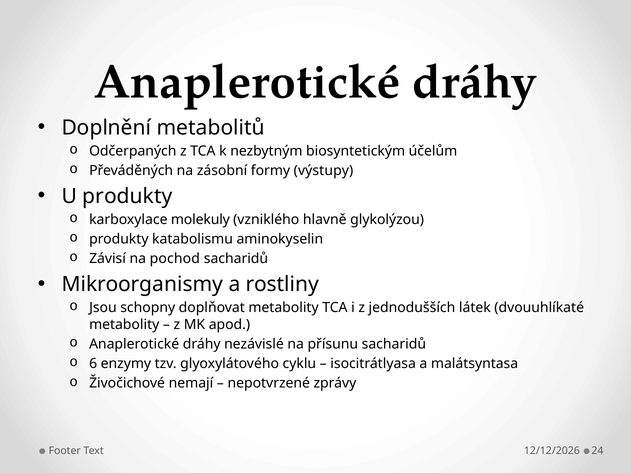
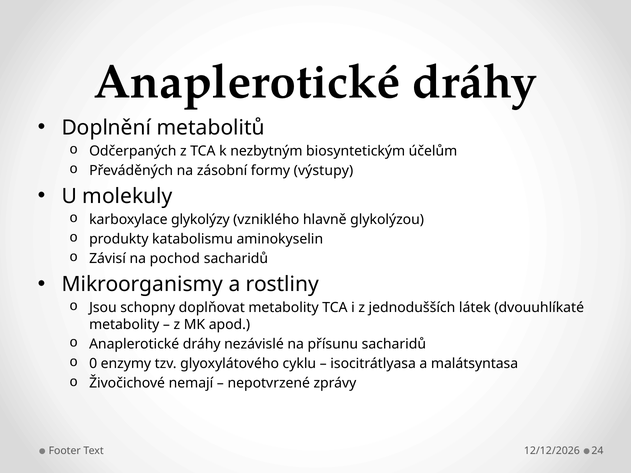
U produkty: produkty -> molekuly (128, 196)
molekuly: molekuly -> glykolýzy (200, 220)
6: 6 -> 0 (93, 364)
